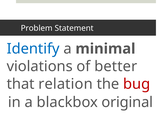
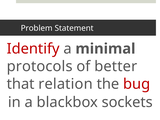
Identify colour: blue -> red (33, 49)
violations: violations -> protocols (40, 66)
original: original -> sockets (127, 102)
